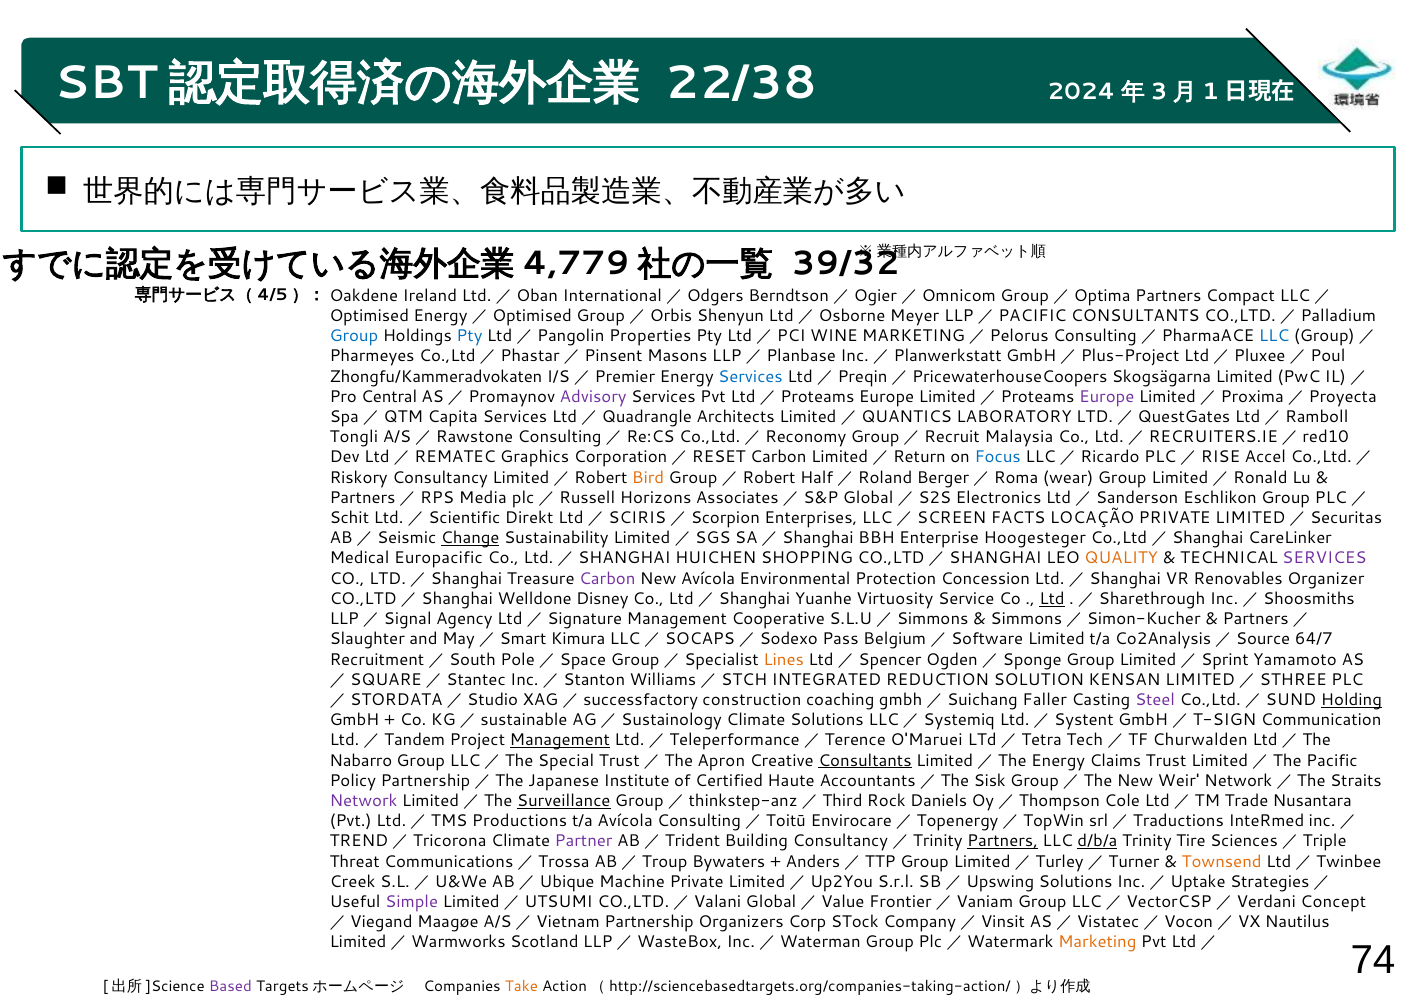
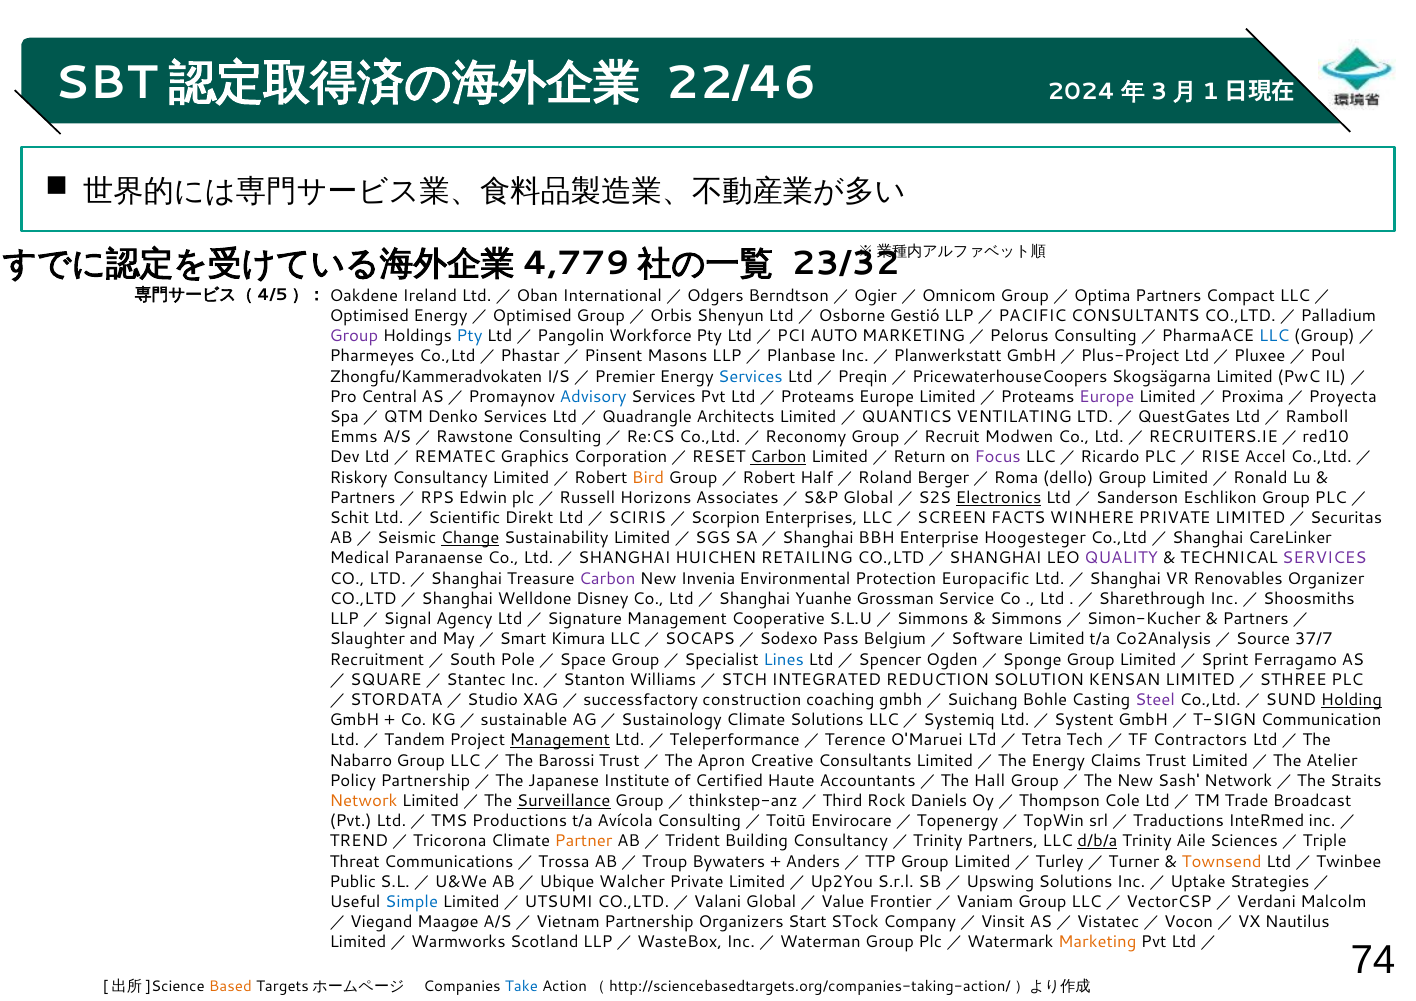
22/38: 22/38 -> 22/46 (742, 83)
39/32: 39/32 -> 23/32 (845, 264)
Meyer: Meyer -> Gestió (915, 316)
Group colour: blue -> purple (354, 336)
Properties: Properties -> Workforce (650, 336)
WINE: WINE -> AUTO (834, 336)
Advisory colour: purple -> blue (593, 397)
Capita: Capita -> Denko (453, 417)
LABORATORY: LABORATORY -> VENTILATING (1014, 417)
Tongli: Tongli -> Emms (354, 437)
Malaysia: Malaysia -> Modwen (1019, 437)
Carbon underline: none -> present (778, 457)
Focus colour: blue -> purple (998, 457)
wear: wear -> dello (1068, 478)
Media: Media -> Edwin (483, 498)
Electronics underline: none -> present (999, 498)
LOCAÇÃO: LOCAÇÃO -> WINHERE (1092, 518)
Europacific: Europacific -> Paranaense (439, 559)
SHOPPING: SHOPPING -> RETAILING (807, 559)
QUALITY colour: orange -> purple (1121, 559)
New Avícola: Avícola -> Invenia (708, 579)
Concession: Concession -> Europacific (985, 579)
Virtuosity: Virtuosity -> Grossman (895, 599)
Ltd underline: present -> none (1052, 599)
64/7: 64/7 -> 37/7 (1314, 639)
Lines colour: orange -> blue (784, 660)
Yamamoto: Yamamoto -> Ferragamo (1295, 660)
Faller: Faller -> Bohle (1045, 700)
Churwalden: Churwalden -> Contractors (1200, 740)
Special: Special -> Barossi (566, 761)
Consultants underline: present -> none (865, 761)
Pacific: Pacific -> Atelier (1332, 761)
Sisk: Sisk -> Hall (990, 781)
Weir: Weir -> Sash (1179, 781)
Network colour: purple -> orange (363, 801)
Nusantara: Nusantara -> Broadcast (1312, 801)
Partner colour: purple -> orange (584, 842)
Partners underline: present -> none (1003, 842)
Tire: Tire -> Aile (1191, 842)
Creek: Creek -> Public (353, 882)
Machine: Machine -> Walcher (632, 882)
Simple colour: purple -> blue (412, 902)
Concept: Concept -> Malcolm (1333, 902)
Corp: Corp -> Start (807, 922)
Based colour: purple -> orange (230, 987)
Take colour: orange -> blue (521, 987)
